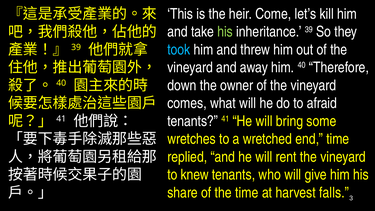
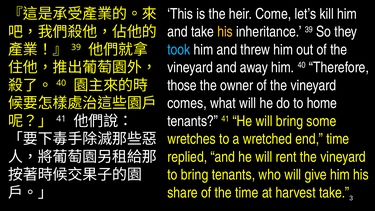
his colour: light green -> yellow (225, 32)
down: down -> those (182, 85)
afraid: afraid -> home (322, 103)
to knew: knew -> bring (195, 175)
harvest falls: falls -> take (334, 193)
